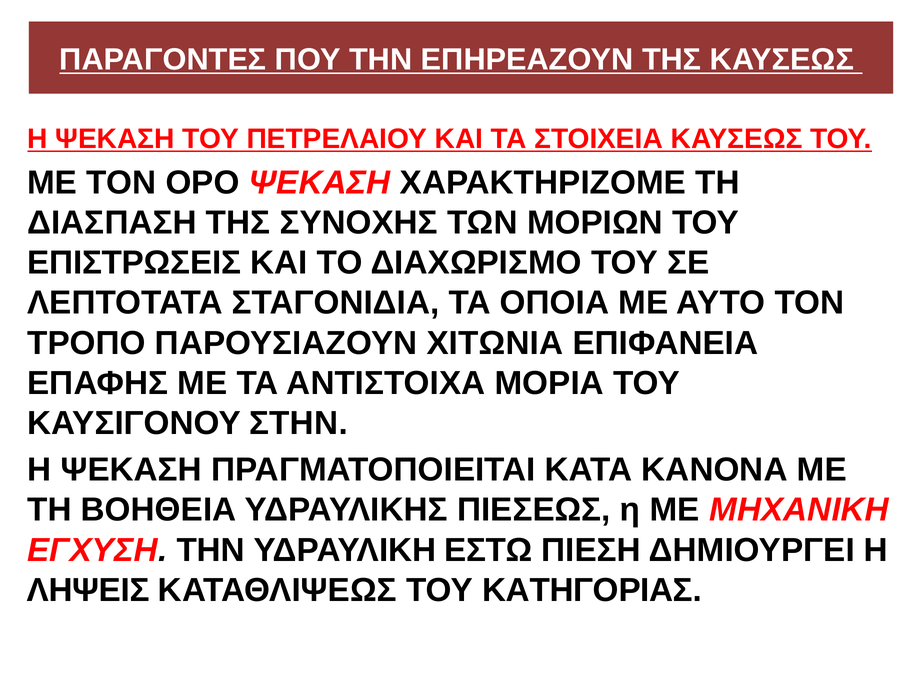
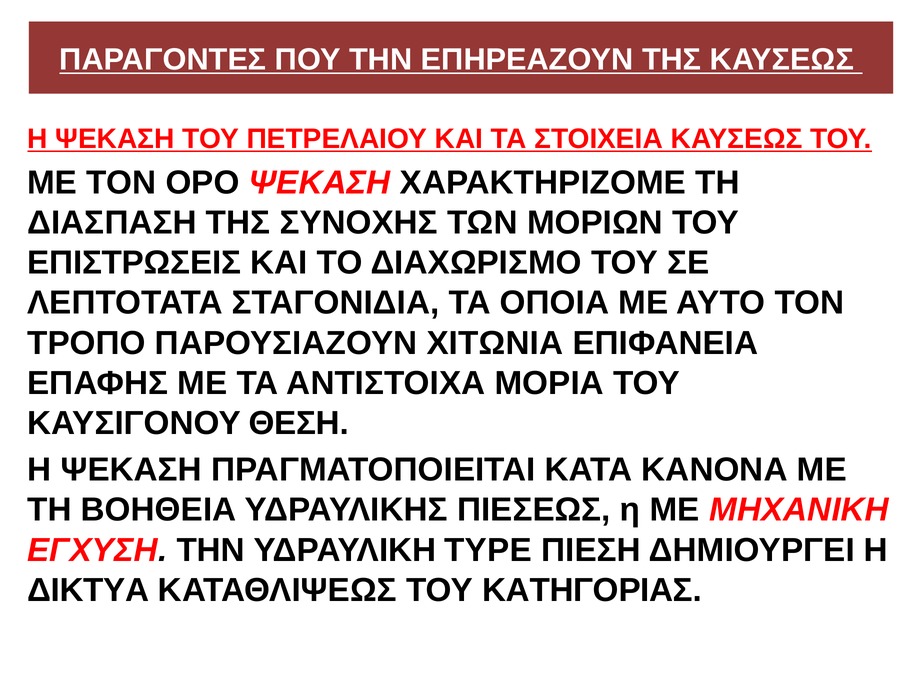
ΣΤΗΝ: ΣΤΗΝ -> ΘΕΣΗ (299, 423)
ΕΣΤΩ: ΕΣΤΩ -> TYPE (488, 550)
ΛΗΨΕΙΣ: ΛΗΨΕΙΣ -> ΔΙΚΤΥΑ (88, 590)
